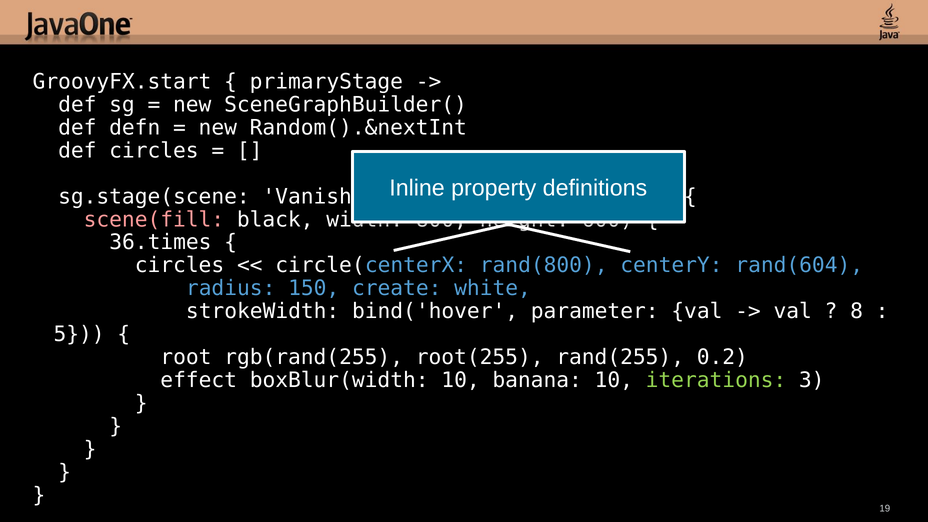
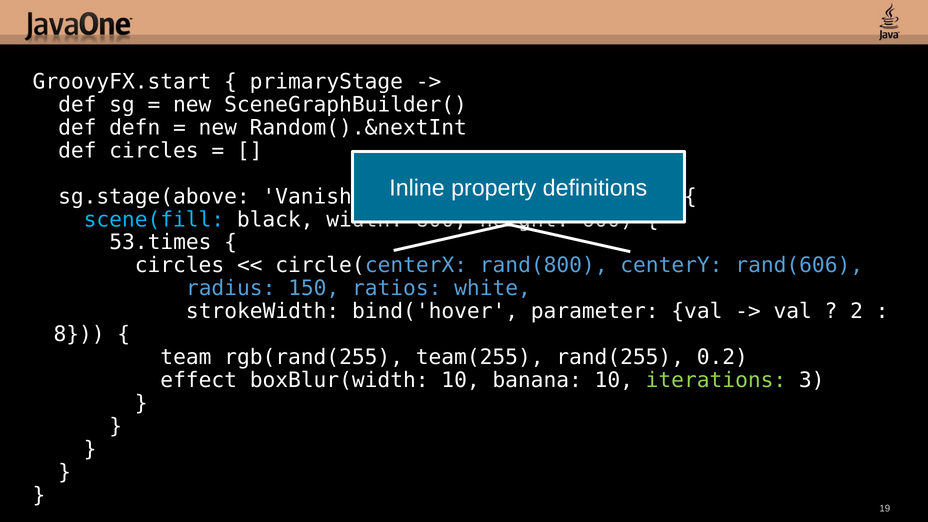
sg.stage(scene: sg.stage(scene -> sg.stage(above (154, 197)
scene(fill colour: pink -> light blue (154, 220)
36.times: 36.times -> 53.times (160, 243)
rand(604: rand(604 -> rand(606 (799, 265)
create: create -> ratios (397, 288)
8: 8 -> 2 (857, 311)
5: 5 -> 8 (79, 334)
root: root -> team (186, 357)
root(255: root(255 -> team(255 (480, 357)
